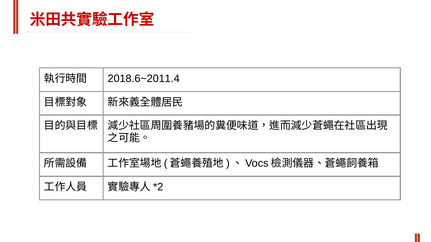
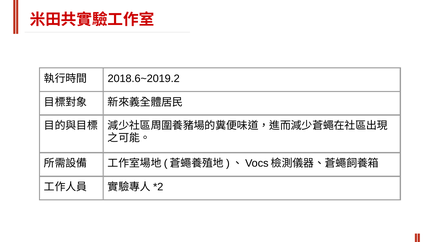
2018.6~2011.4: 2018.6~2011.4 -> 2018.6~2019.2 (144, 79)
